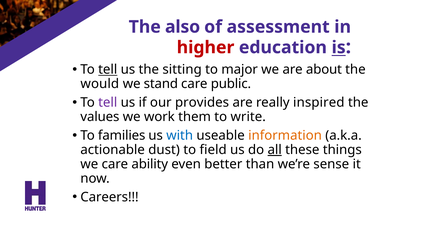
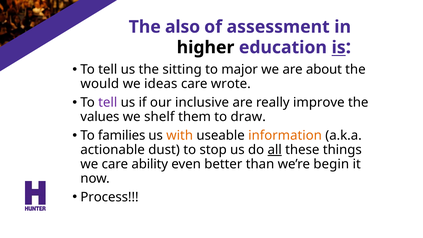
higher colour: red -> black (206, 47)
tell underline: present -> none (108, 70)
stand: stand -> ideas (161, 84)
public: public -> wrote (231, 84)
provides: provides -> inclusive (202, 103)
inspired: inspired -> improve (319, 103)
work: work -> shelf (159, 117)
write: write -> draw (248, 117)
with colour: blue -> orange (180, 136)
field: field -> stop (213, 150)
sense: sense -> begin (331, 164)
Careers: Careers -> Process (109, 197)
